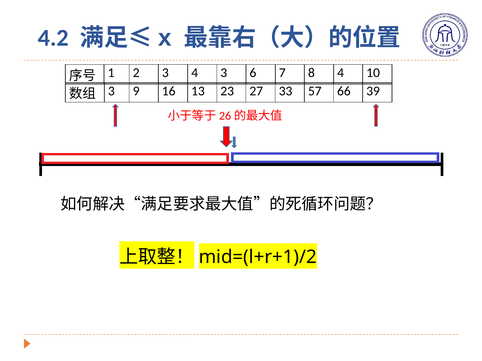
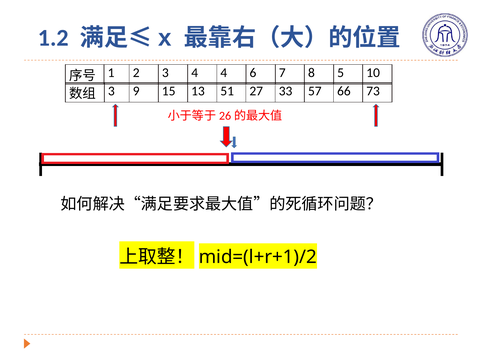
4.2: 4.2 -> 1.2 (53, 38)
4 3: 3 -> 4 (224, 73)
8 4: 4 -> 5 (341, 73)
16: 16 -> 15 (169, 91)
23: 23 -> 51 (227, 91)
39: 39 -> 73 (373, 91)
